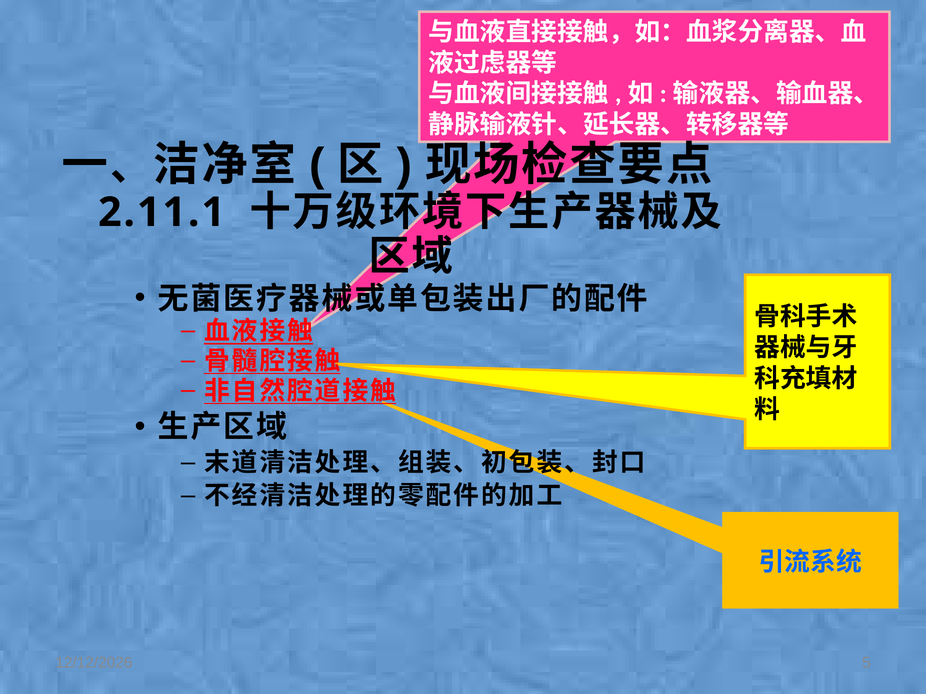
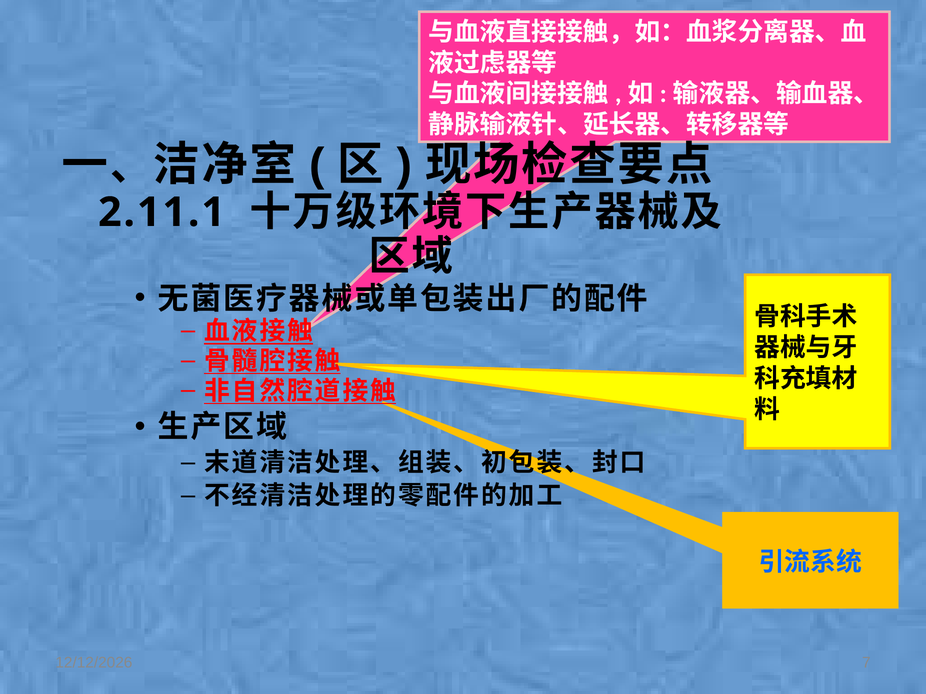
5: 5 -> 7 (866, 663)
